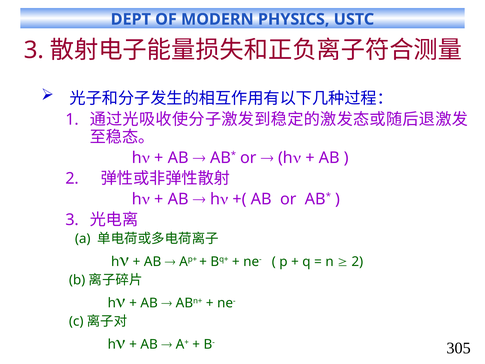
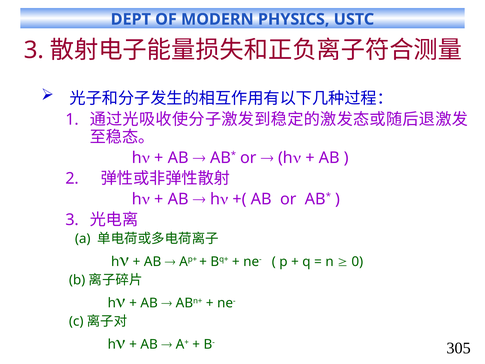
2: 2 -> 0 (357, 261)
